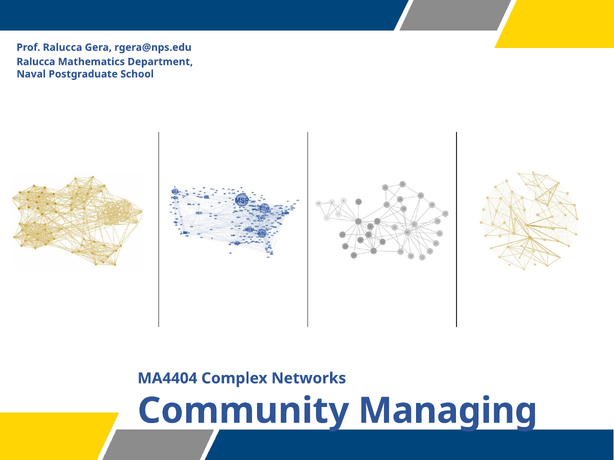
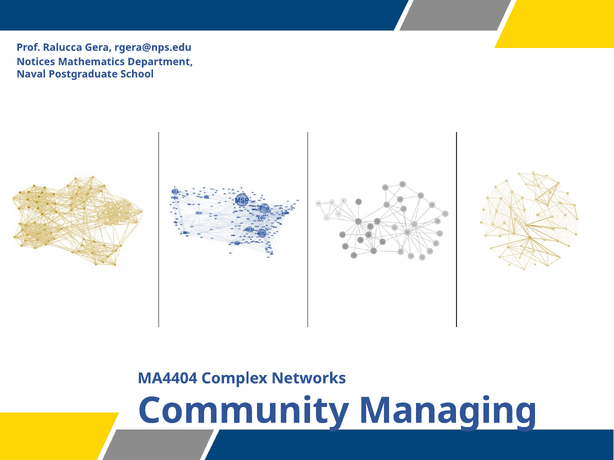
Ralucca: Ralucca -> Notices (36, 62)
